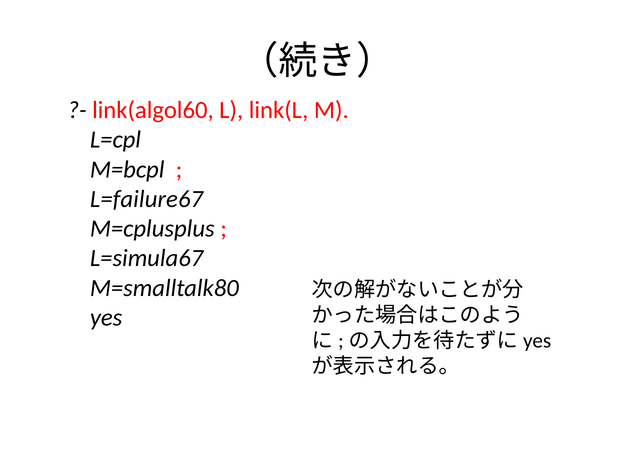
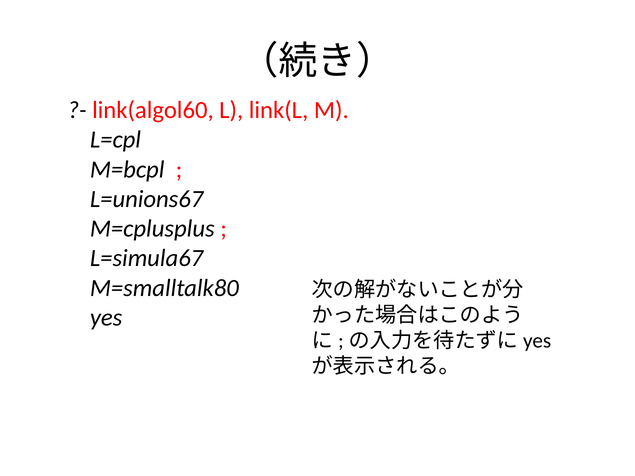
L=failure67: L=failure67 -> L=unions67 (147, 199)
